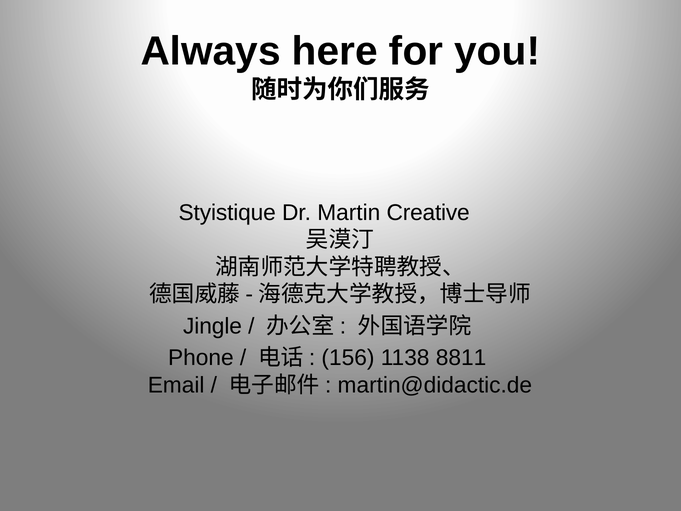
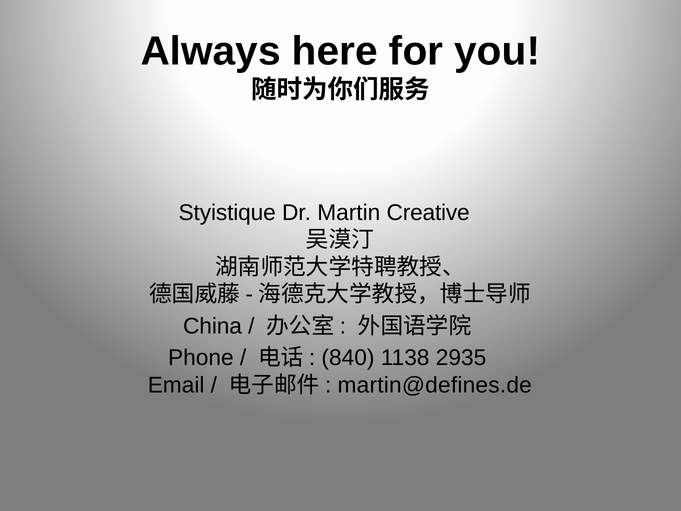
Jingle: Jingle -> China (213, 326)
156: 156 -> 840 (348, 358)
8811: 8811 -> 2935 (461, 358)
martin@didactic.de: martin@didactic.de -> martin@defines.de (435, 385)
